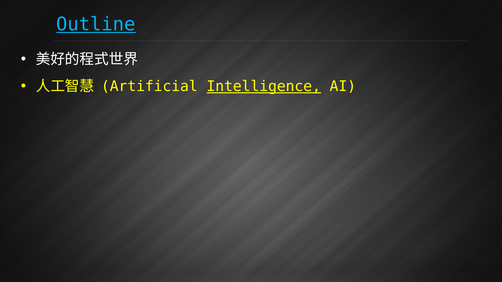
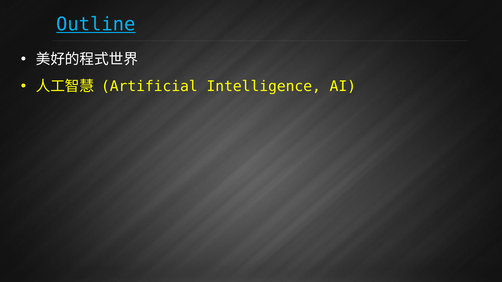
Intelligence underline: present -> none (264, 87)
